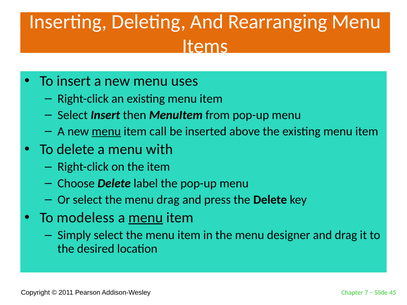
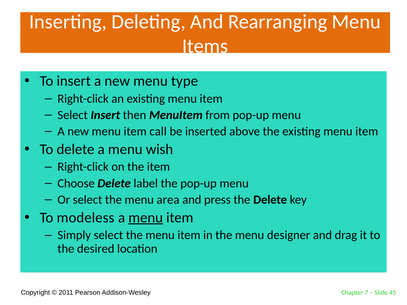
uses: uses -> type (185, 81)
menu underline: present -> none (106, 131)
with: with -> wish (159, 149)
menu drag: drag -> area (168, 200)
